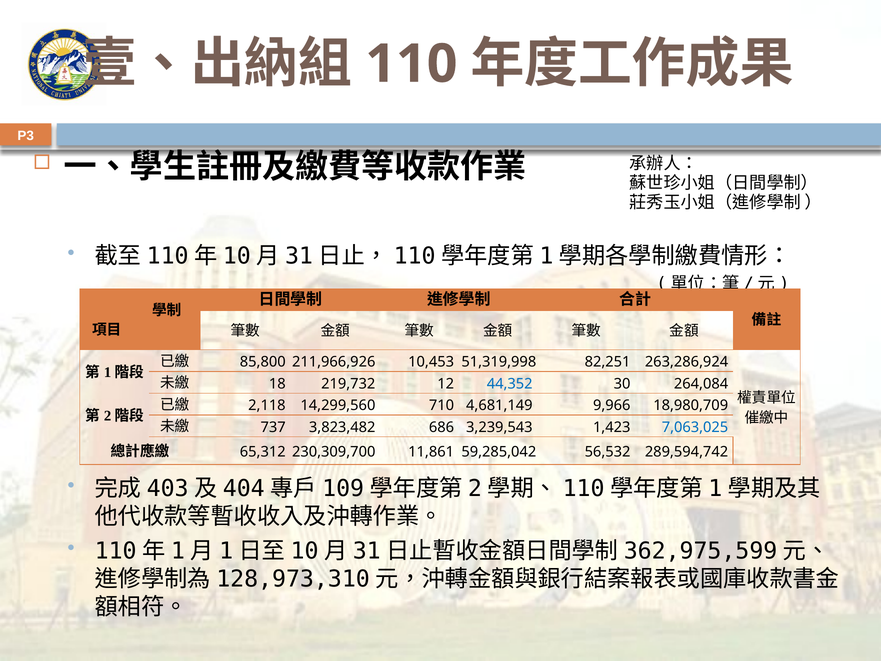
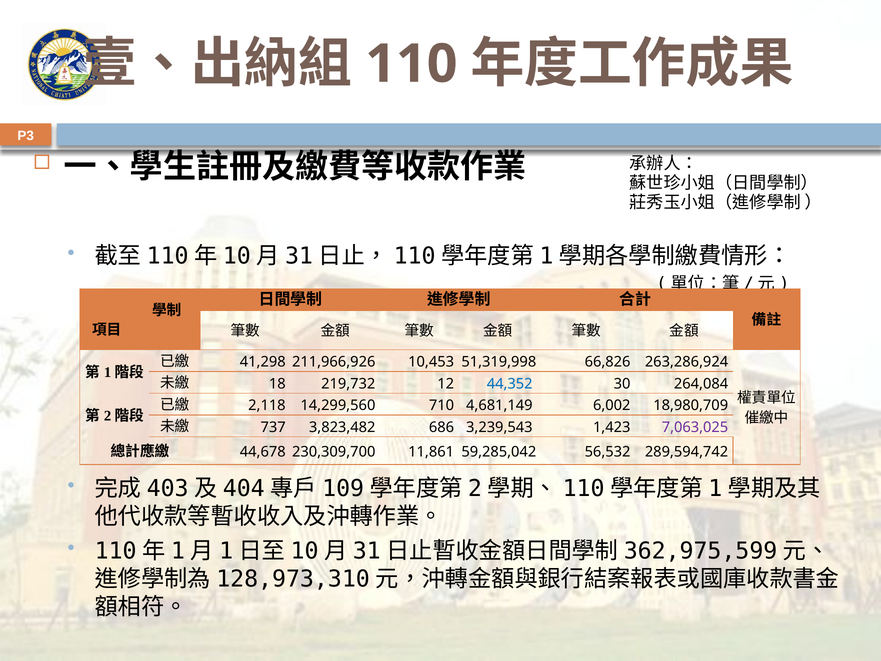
85,800: 85,800 -> 41,298 (263, 362)
82,251: 82,251 -> 66,826 (608, 362)
9,966: 9,966 -> 6,002 (612, 405)
7,063,025 colour: blue -> purple (695, 427)
65,312: 65,312 -> 44,678 (263, 452)
